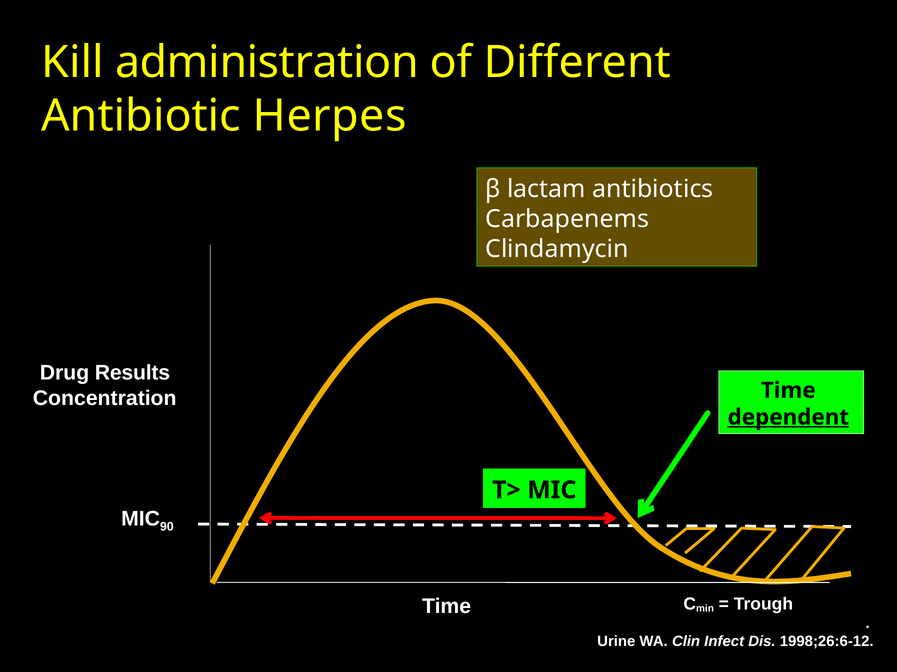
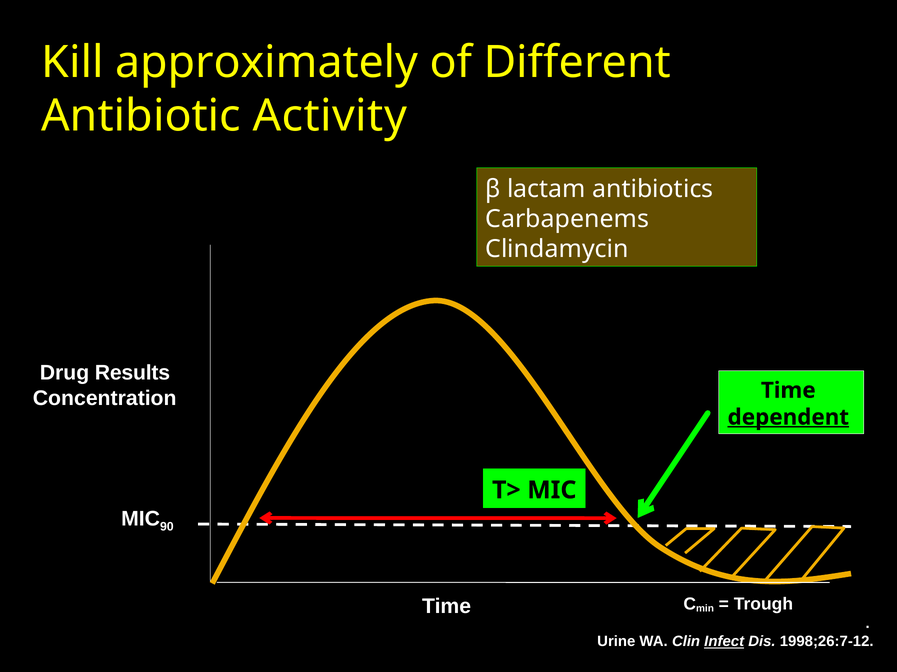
administration: administration -> approximately (267, 62)
Herpes: Herpes -> Activity (330, 116)
Infect underline: none -> present (724, 642)
1998;26:6-12: 1998;26:6-12 -> 1998;26:7-12 (827, 642)
